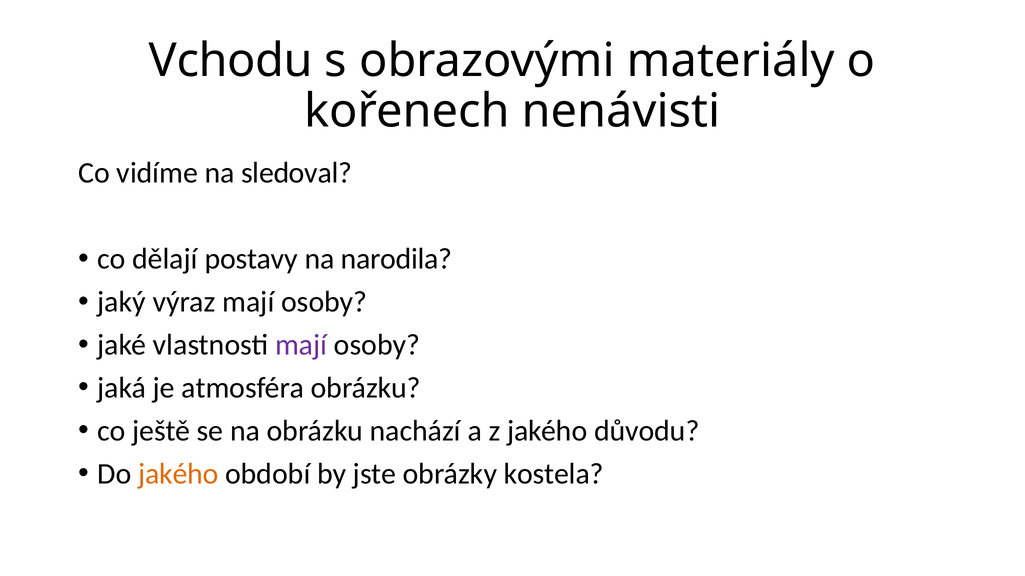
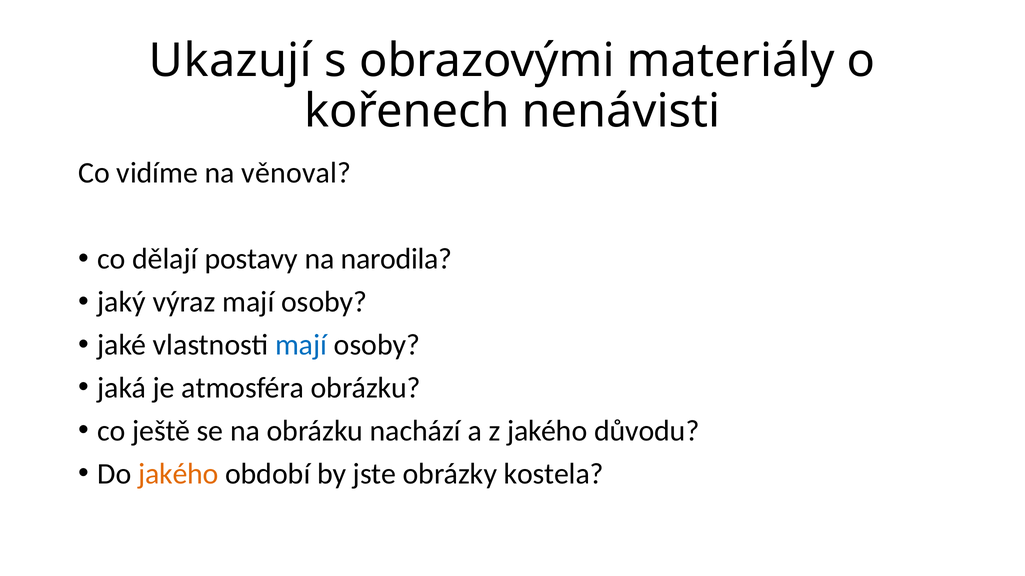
Vchodu: Vchodu -> Ukazují (230, 61)
sledoval: sledoval -> věnoval (296, 173)
mají colour: purple -> blue (301, 345)
